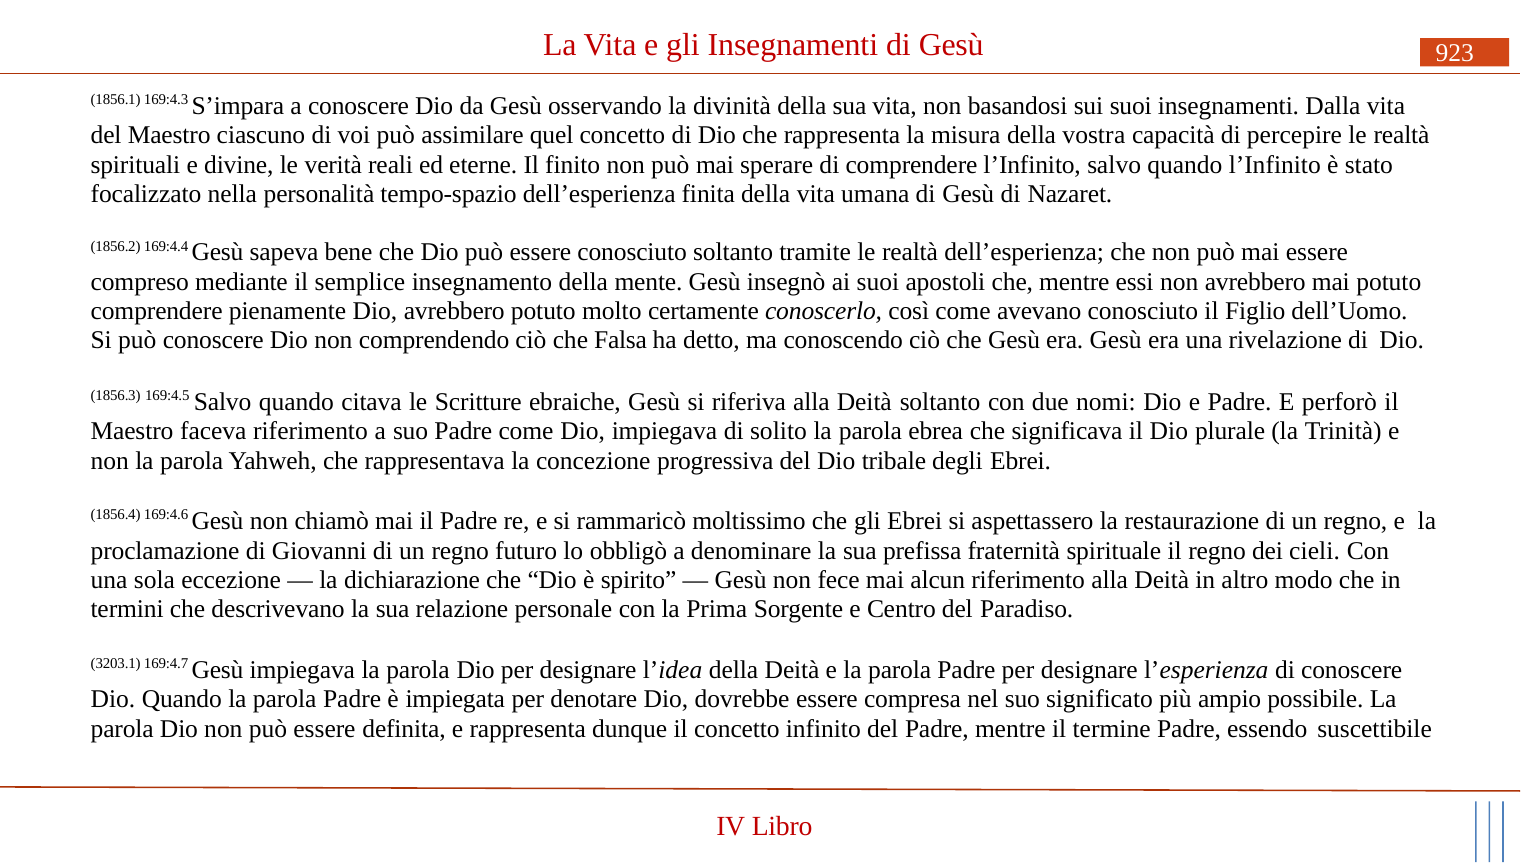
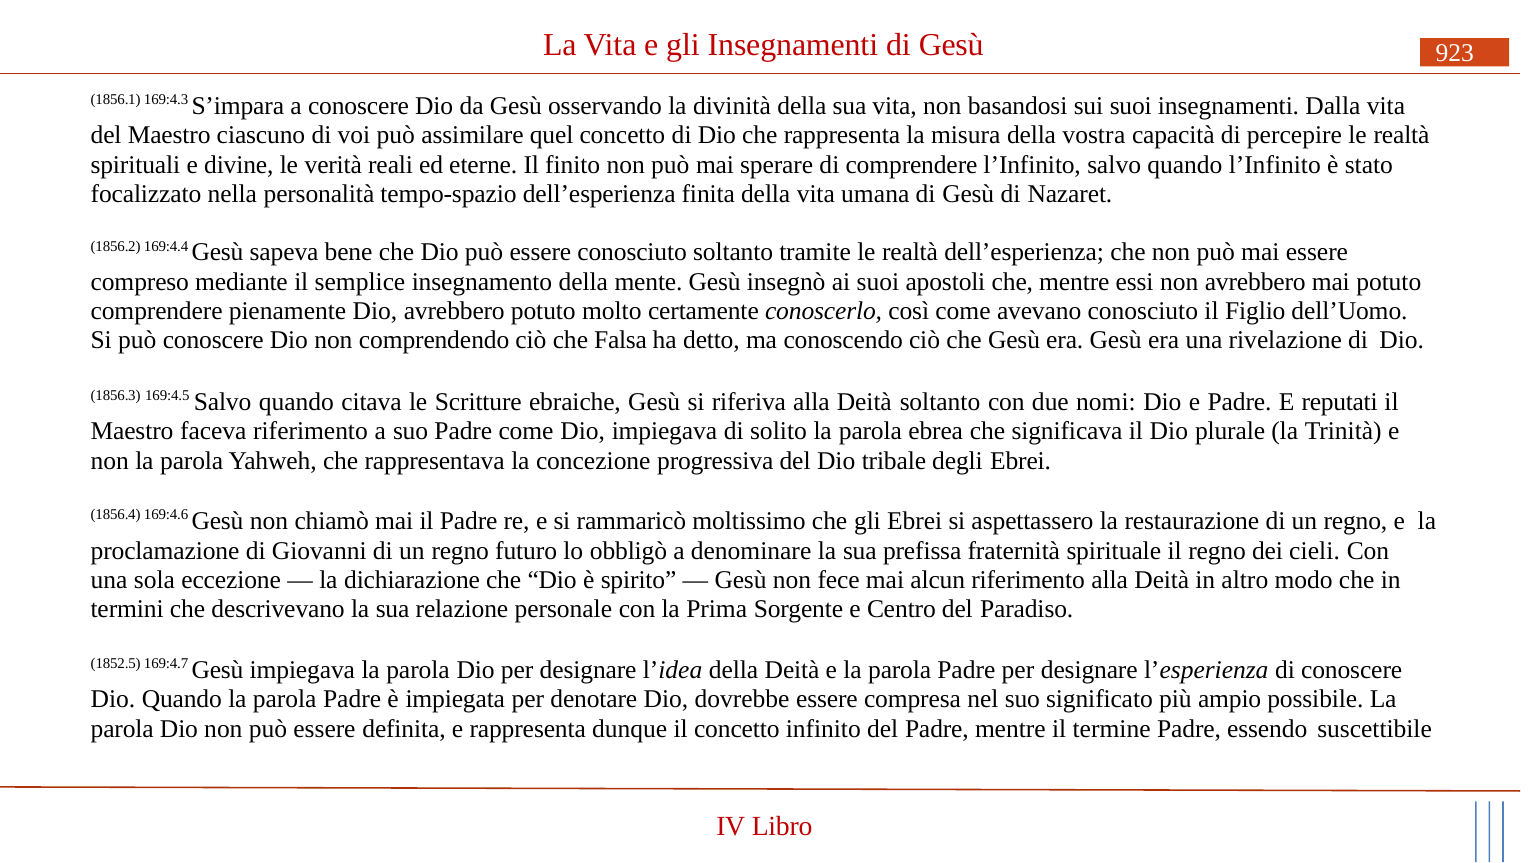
perforò: perforò -> reputati (1340, 402)
3203.1: 3203.1 -> 1852.5 (116, 664)
